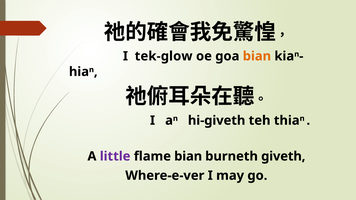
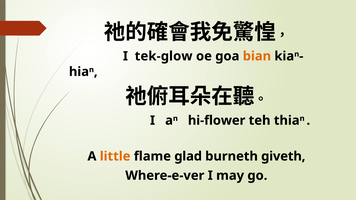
hi-giveth: hi-giveth -> hi-flower (217, 121)
little colour: purple -> orange (115, 156)
flame bian: bian -> glad (188, 156)
